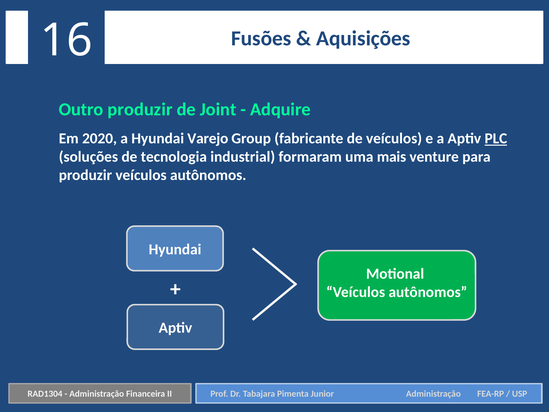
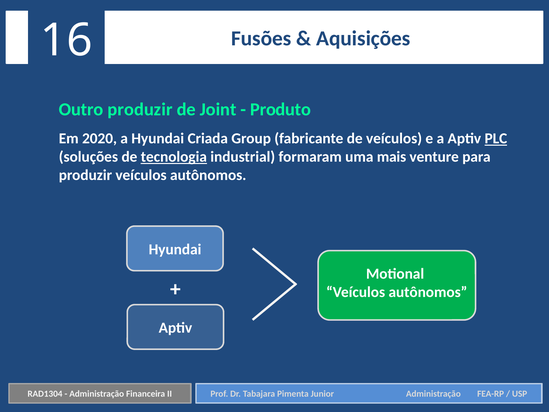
Adquire: Adquire -> Produto (281, 109)
Varejo: Varejo -> Criada (208, 138)
tecnologia underline: none -> present (174, 157)
